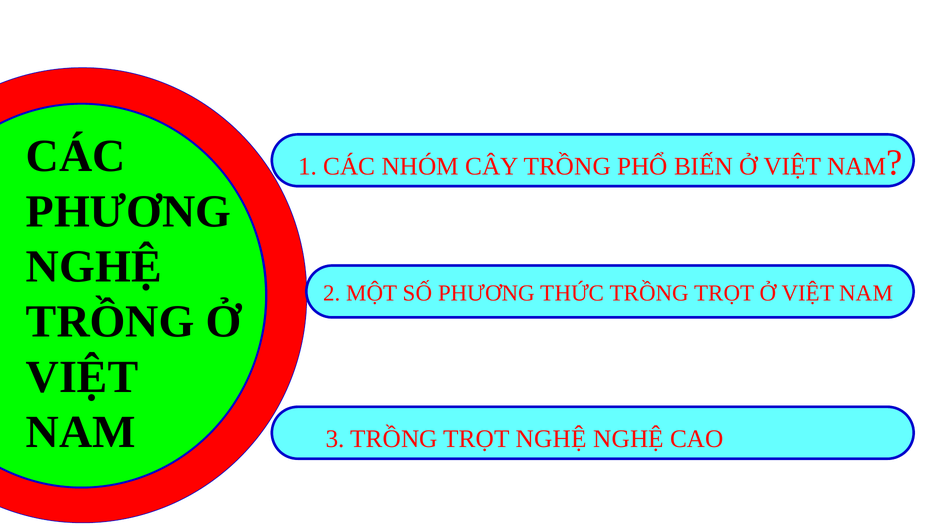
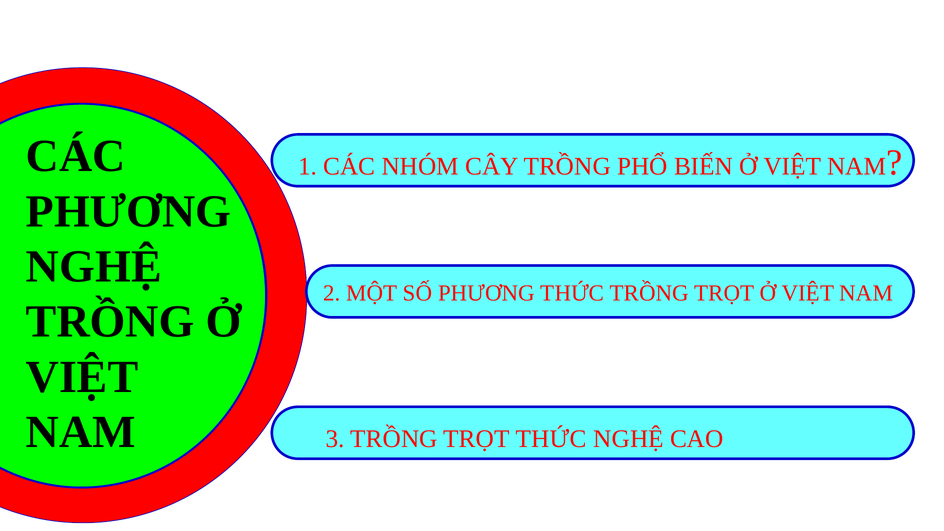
TRỌT NGHỆ: NGHỆ -> THỨC (551, 439)
